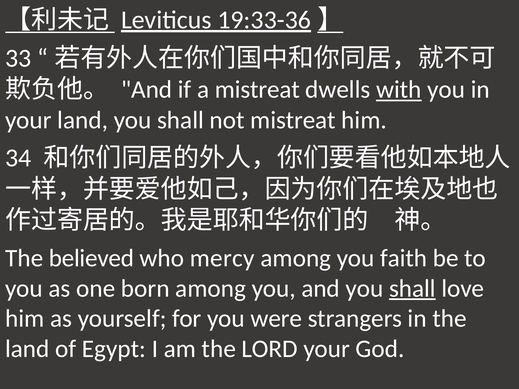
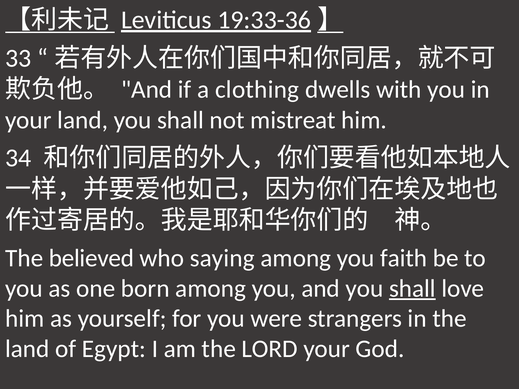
a mistreat: mistreat -> clothing (257, 90)
with underline: present -> none (399, 90)
mercy: mercy -> saying (222, 258)
